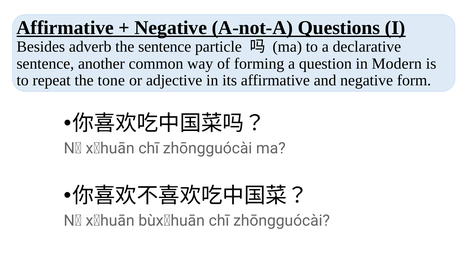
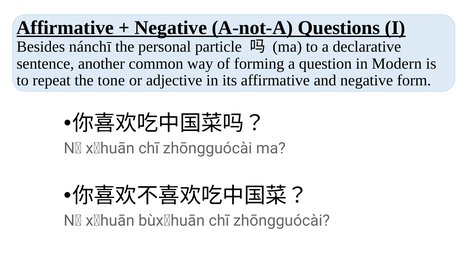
adverb: adverb -> nánchī (90, 47)
the sentence: sentence -> personal (165, 47)
